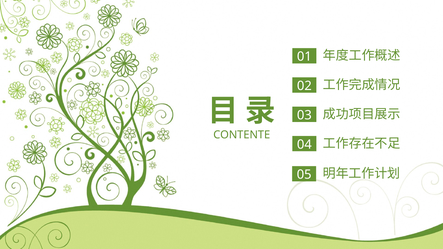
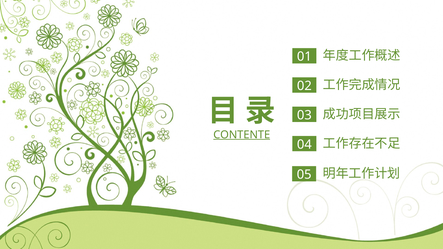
CONTENTE underline: none -> present (242, 135)
